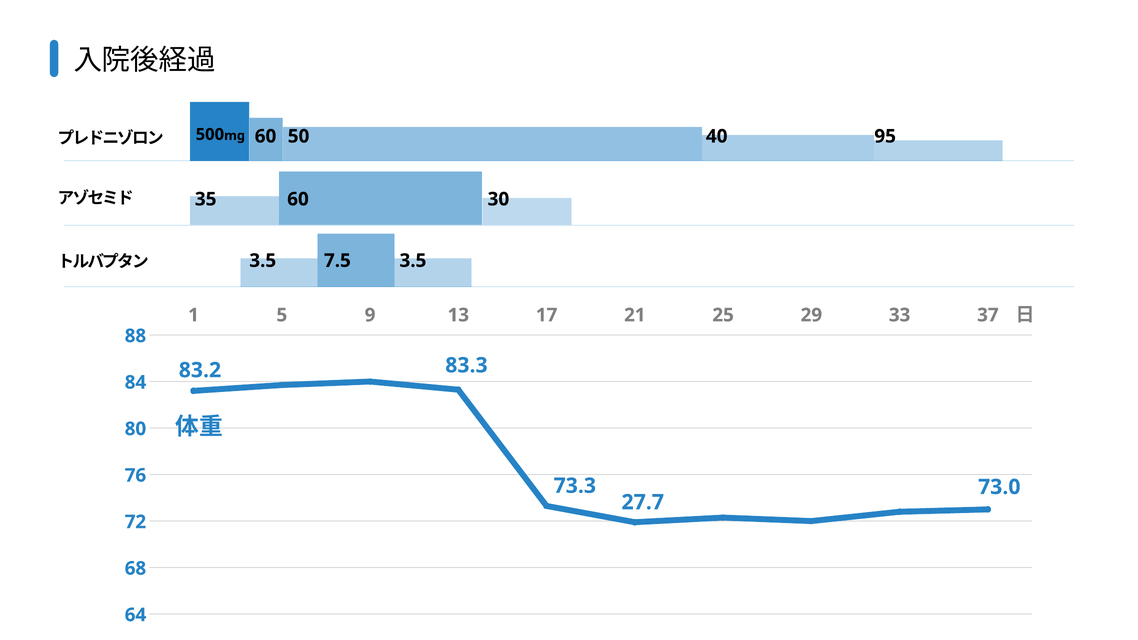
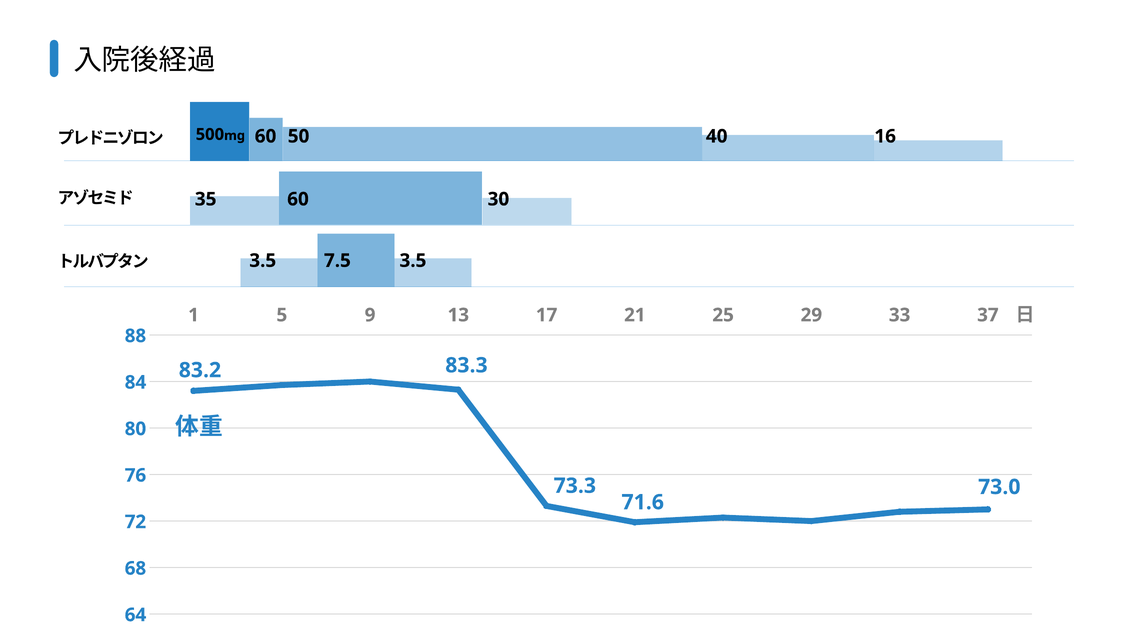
95: 95 -> 16 (885, 136)
27.7: 27.7 -> 71.6 (643, 502)
